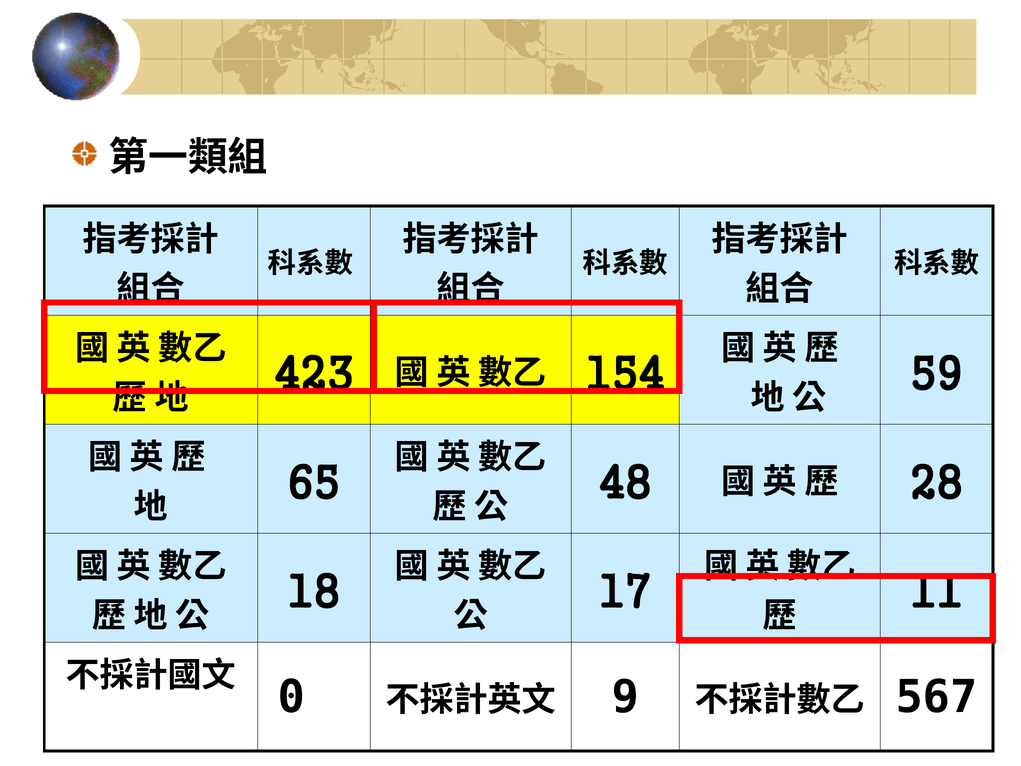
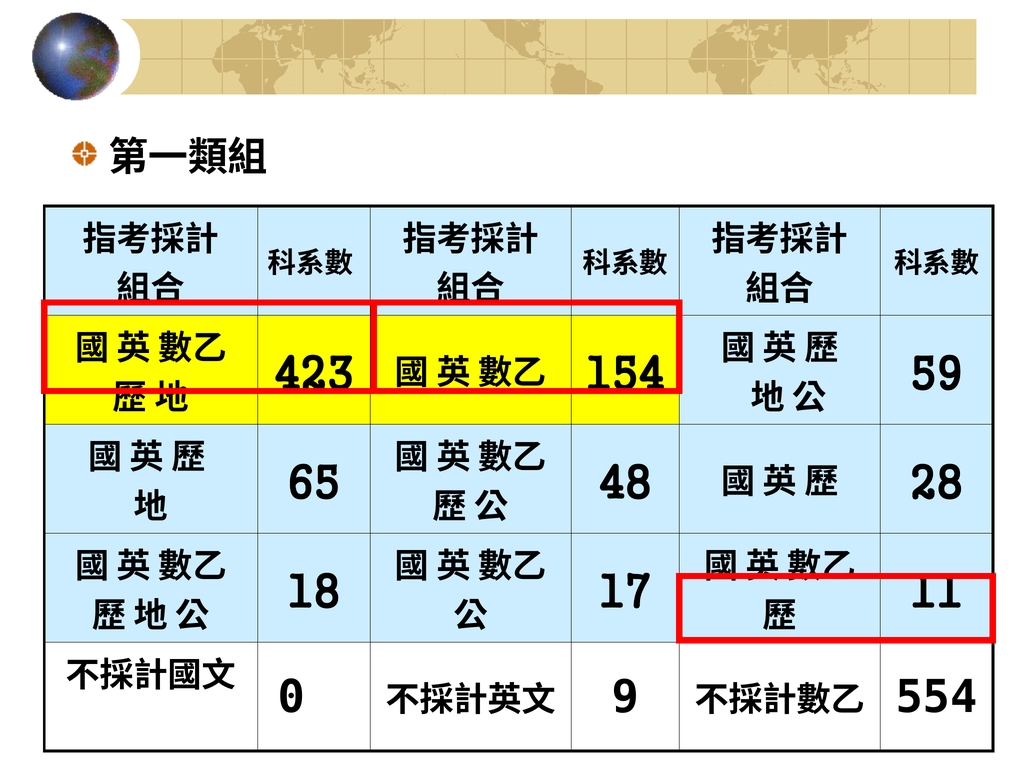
567: 567 -> 554 (937, 697)
